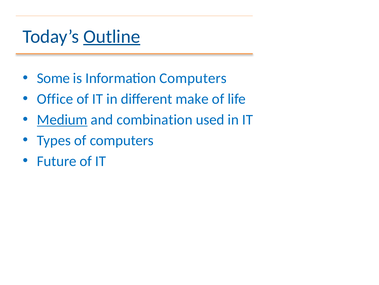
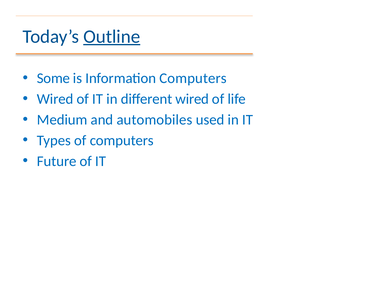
Office: Office -> Wired (55, 99)
different make: make -> wired (192, 99)
Medium underline: present -> none (62, 119)
combination: combination -> automobiles (154, 119)
